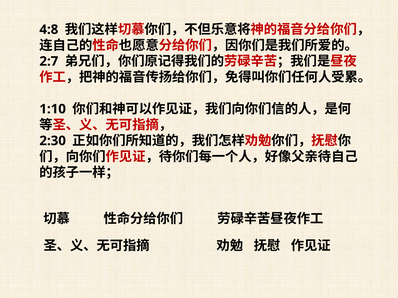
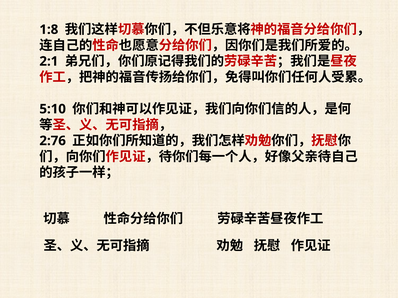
4:8: 4:8 -> 1:8 (49, 30)
2:7: 2:7 -> 2:1 (49, 61)
1:10: 1:10 -> 5:10 (53, 109)
2:30: 2:30 -> 2:76 (53, 141)
